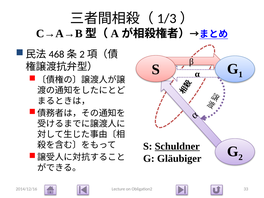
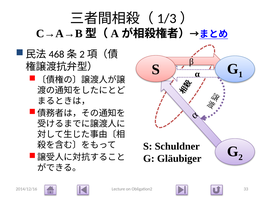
Schuldner underline: present -> none (177, 146)
